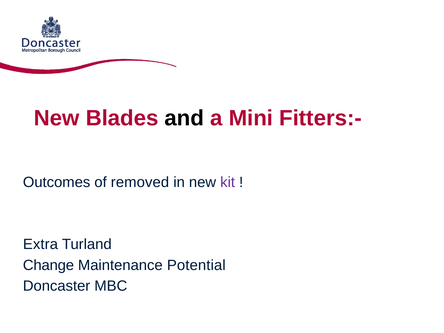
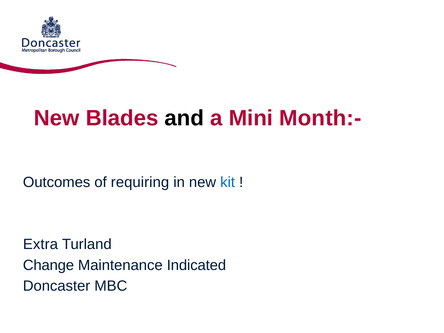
Fitters:-: Fitters:- -> Month:- (320, 118)
removed: removed -> requiring (140, 182)
kit colour: purple -> blue (228, 182)
Potential: Potential -> Indicated (196, 265)
